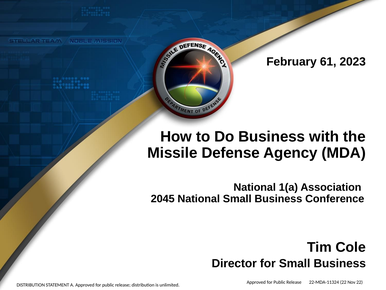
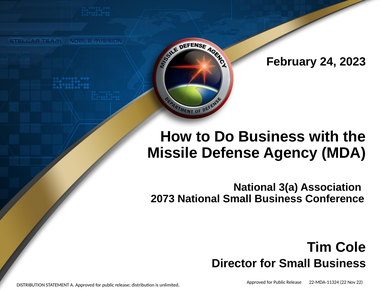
61: 61 -> 24 (328, 62)
1(a: 1(a -> 3(a (288, 187)
2045: 2045 -> 2073 (163, 199)
